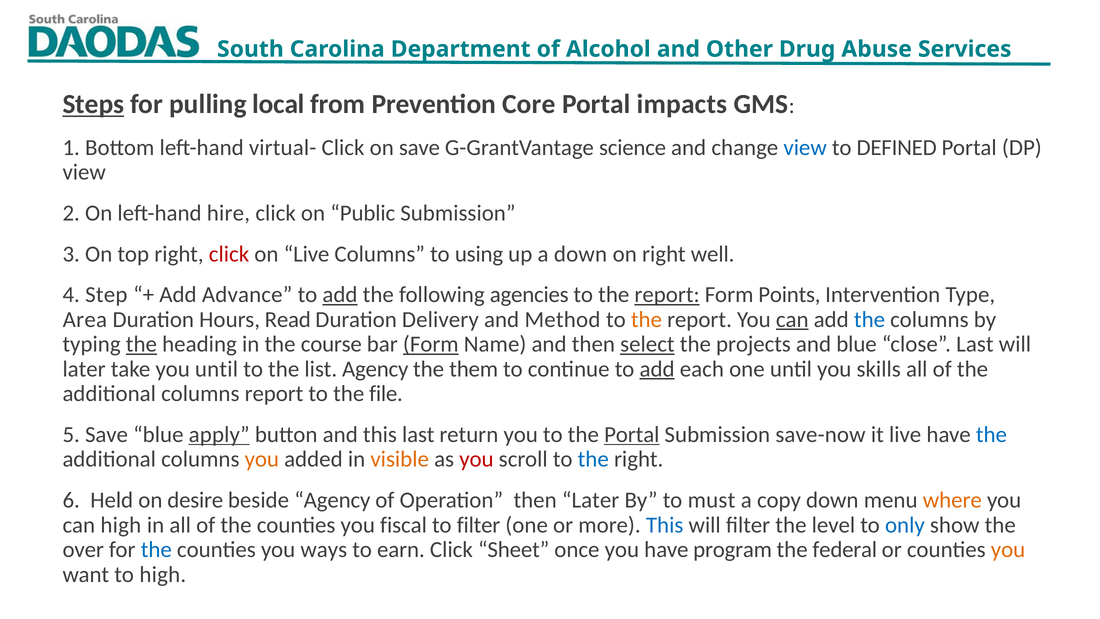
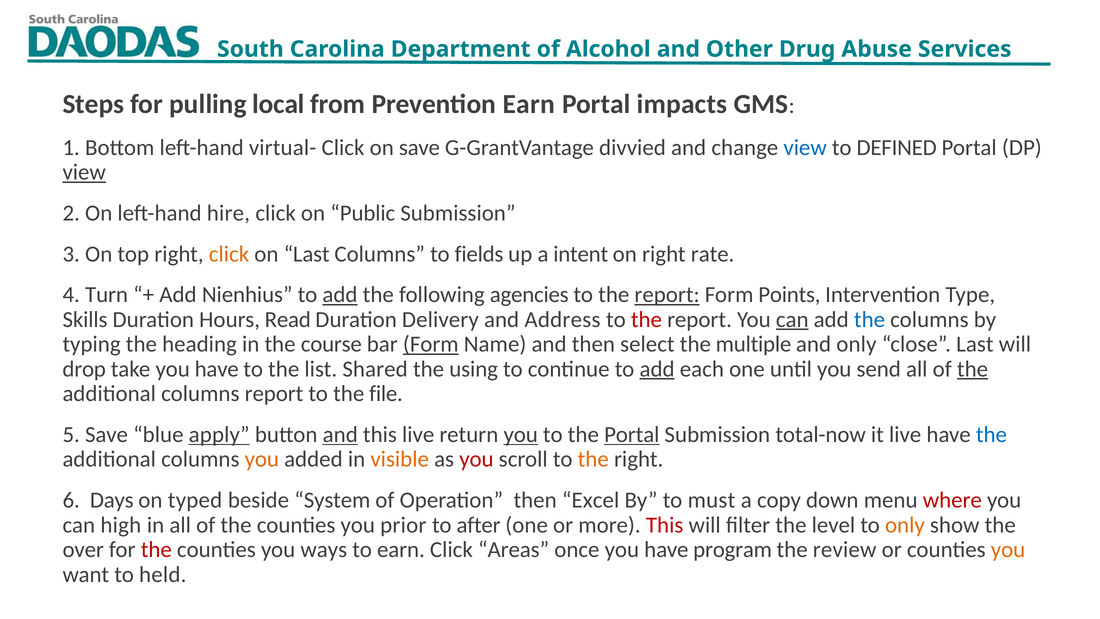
Steps underline: present -> none (93, 104)
Prevention Core: Core -> Earn (529, 104)
science: science -> divvied (632, 147)
view underline: none -> present (84, 172)
click colour: red -> orange (229, 254)
on Live: Live -> Last (307, 254)
using: using -> fields (479, 254)
a down: down -> intent (581, 254)
well: well -> rate (713, 254)
Step: Step -> Turn (107, 295)
Advance: Advance -> Nienhius (247, 295)
Area: Area -> Skills (85, 319)
Method: Method -> Address (562, 319)
the colour: orange -> red (646, 319)
the underline: present -> none (141, 344)
select underline: present -> none (647, 344)
projects: projects -> multiple (754, 344)
and blue: blue -> only (856, 344)
later: later -> drop (84, 369)
take you until: until -> have (217, 369)
list Agency: Agency -> Shared (375, 369)
them: them -> using (474, 369)
skills: skills -> send (879, 369)
the underline: none -> present (973, 369)
and underline: none -> present (340, 434)
this last: last -> live (418, 434)
you underline: none -> present (521, 434)
save-now: save-now -> total-now (821, 434)
the colour: blue -> orange (593, 459)
Held: Held -> Days (112, 500)
desire: desire -> typed (195, 500)
beside Agency: Agency -> System (332, 500)
then Later: Later -> Excel (591, 500)
where colour: orange -> red (952, 500)
fiscal: fiscal -> prior (403, 525)
to filter: filter -> after (479, 525)
This colour: blue -> red (665, 525)
only colour: blue -> orange (905, 525)
the colour: blue -> red (156, 549)
Sheet: Sheet -> Areas (514, 549)
federal: federal -> review (845, 549)
to high: high -> held (163, 574)
